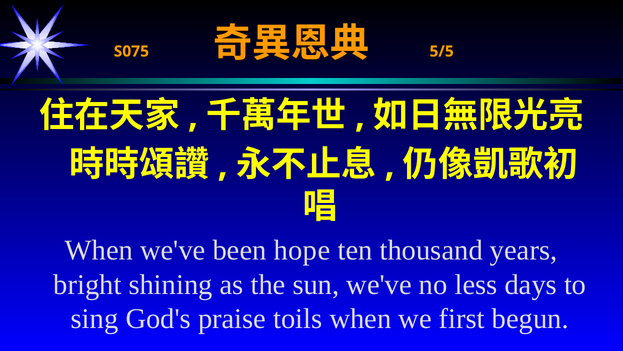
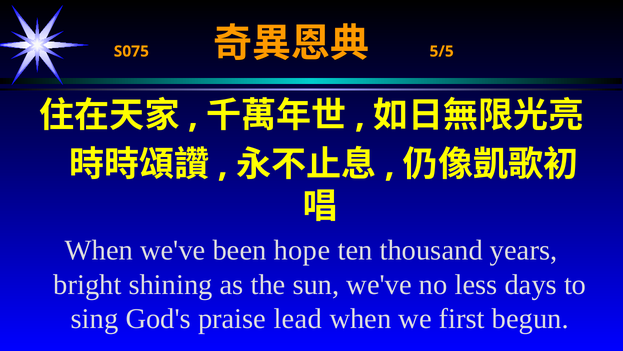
toils: toils -> lead (298, 318)
